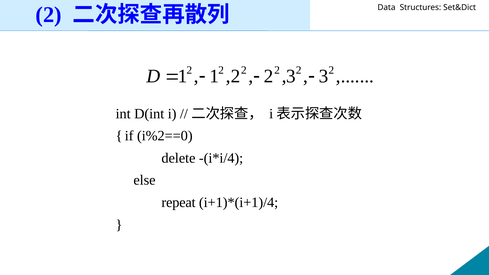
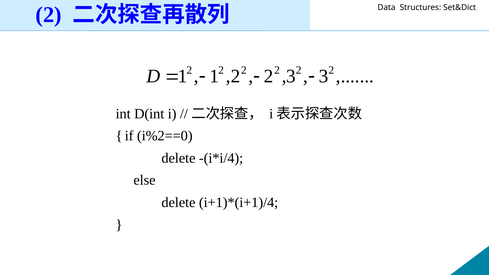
repeat: repeat -> delete (178, 203)
